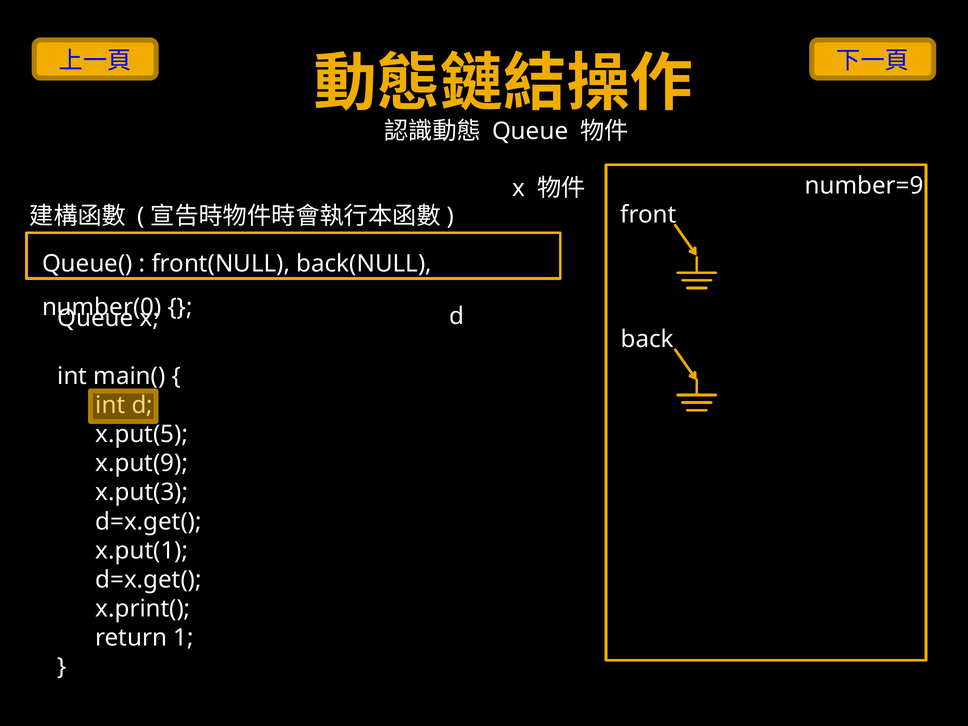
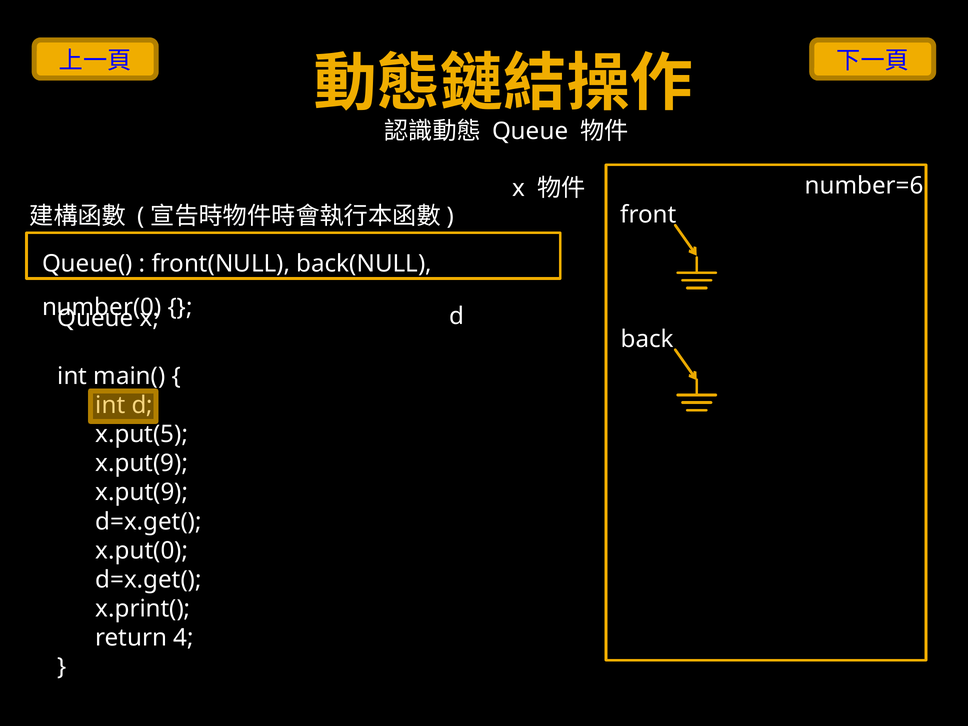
number=9: number=9 -> number=6 (864, 186)
x.put(3: x.put(3 -> x.put(9 (142, 492)
x.put(1: x.put(1 -> x.put(0 (142, 551)
1: 1 -> 4 (184, 638)
